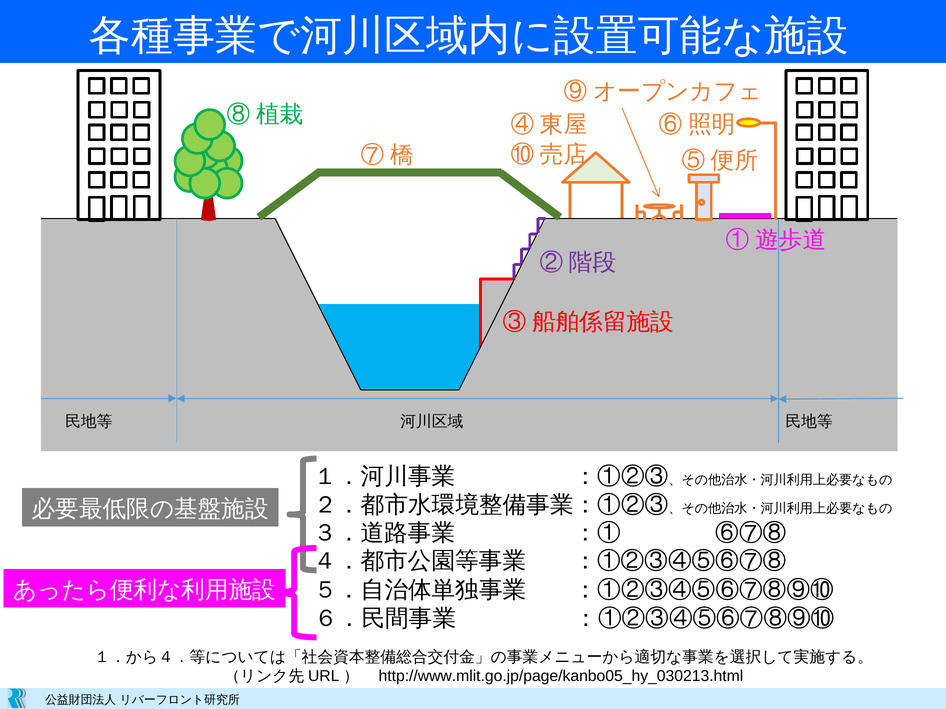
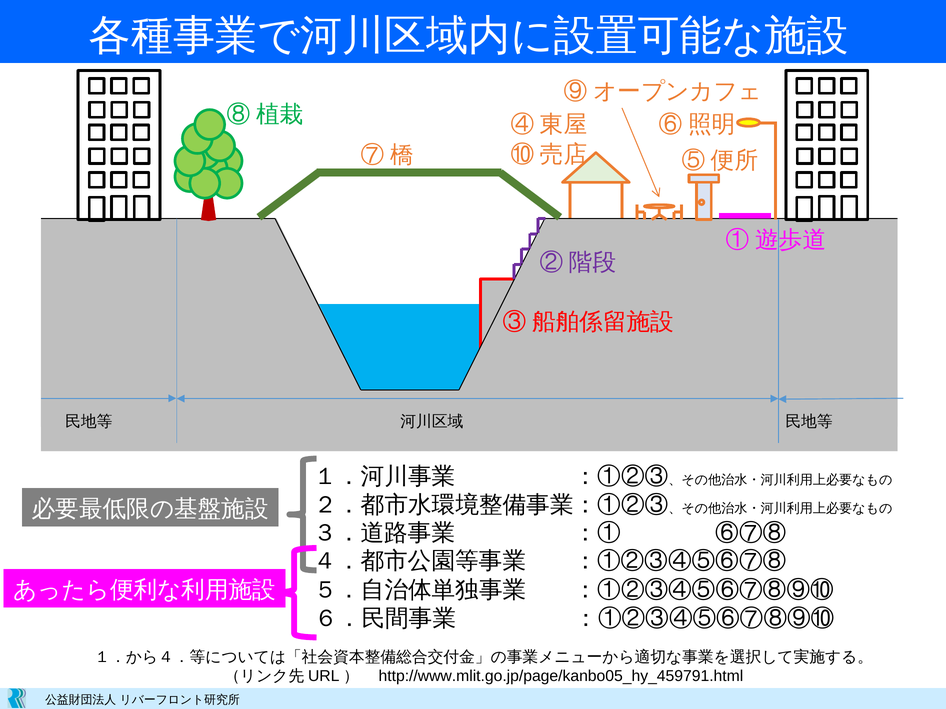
http://www.mlit.go.jp/page/kanbo05_hy_030213.html: http://www.mlit.go.jp/page/kanbo05_hy_030213.html -> http://www.mlit.go.jp/page/kanbo05_hy_459791.html (561, 676)
